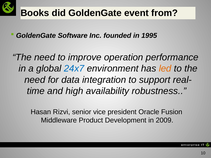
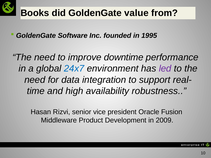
event: event -> value (136, 13)
operation: operation -> downtime (124, 57)
led colour: orange -> purple (165, 69)
